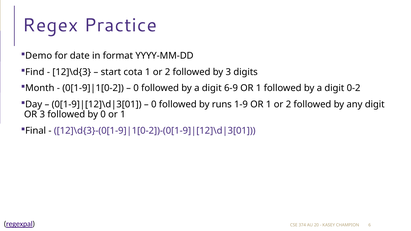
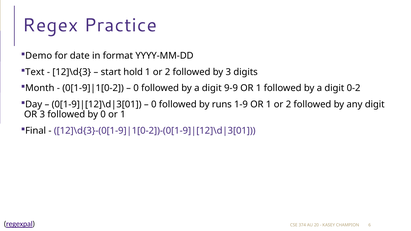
Find: Find -> Text (35, 72)
cota: cota -> hold (133, 72)
6-9: 6-9 -> 9-9 (231, 88)
